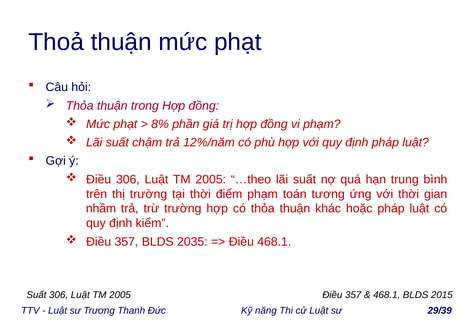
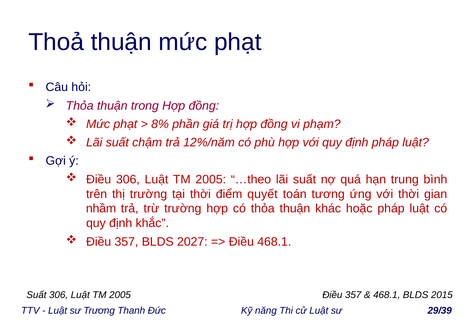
điểm phạm: phạm -> quyết (262, 194)
kiểm: kiểm -> khắc (152, 224)
2035: 2035 -> 2027 (192, 242)
